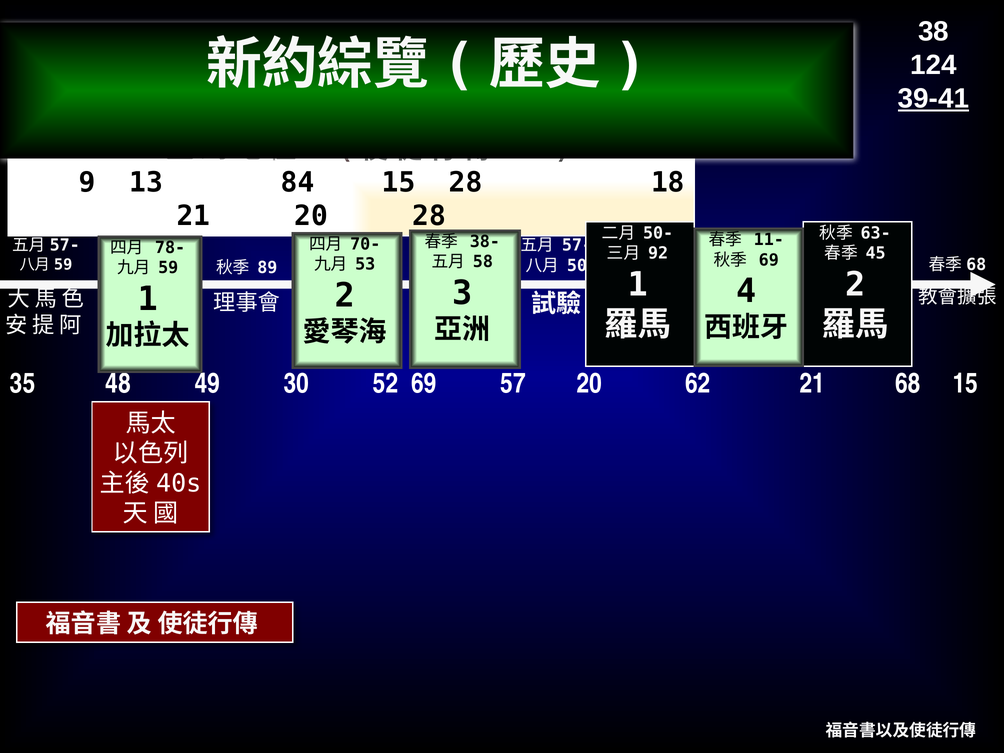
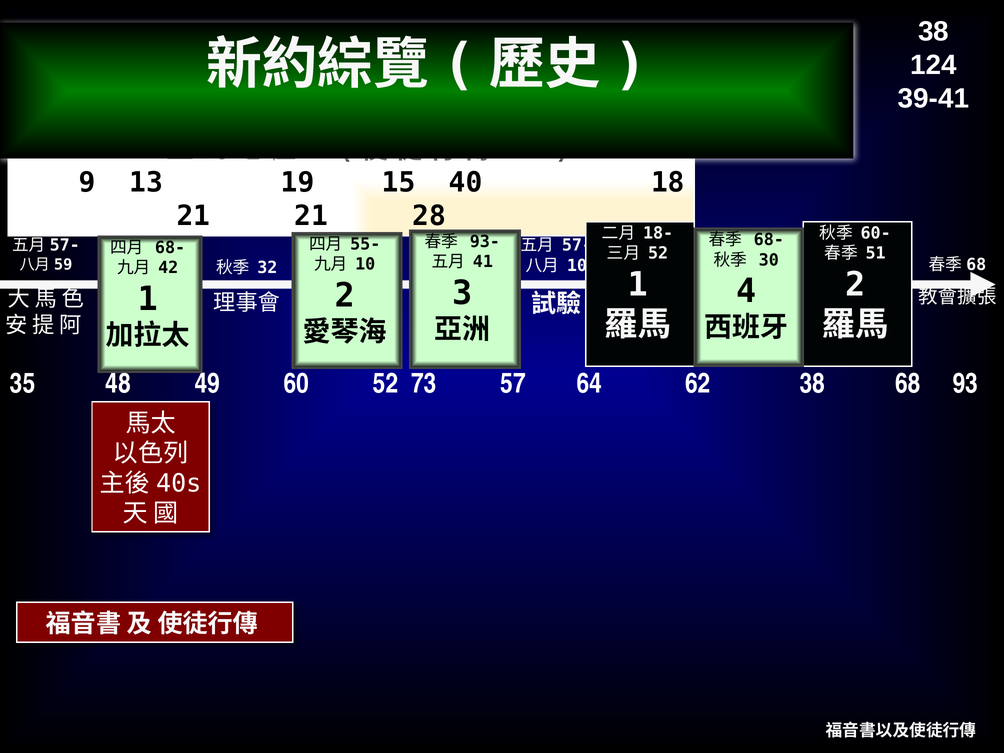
39-41 underline: present -> none (933, 98)
84: 84 -> 19 (298, 183)
15 28: 28 -> 40 (466, 183)
21 20: 20 -> 21 (311, 216)
50-: 50- -> 18- (658, 233)
63-: 63- -> 60- (876, 233)
11-: 11- -> 68- (769, 240)
38-: 38- -> 93- (485, 242)
70-: 70- -> 55- (365, 244)
78-: 78- -> 68- (170, 248)
92: 92 -> 52 (658, 253)
45: 45 -> 51 (876, 253)
69: 69 -> 30 (769, 260)
58: 58 -> 41 (483, 262)
53: 53 -> 10 (365, 264)
50: 50 -> 10 (577, 266)
59: 59 -> 42 (168, 268)
89: 89 -> 32 (267, 268)
30: 30 -> 60 (296, 383)
52 69: 69 -> 73 (424, 383)
57 20: 20 -> 64 (589, 383)
62 21: 21 -> 38 (812, 383)
68 15: 15 -> 93 (965, 383)
